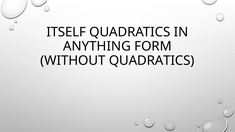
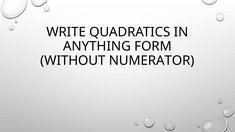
ITSELF: ITSELF -> WRITE (66, 32)
WITHOUT QUADRATICS: QUADRATICS -> NUMERATOR (152, 61)
